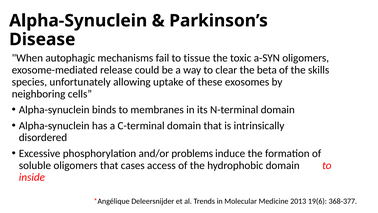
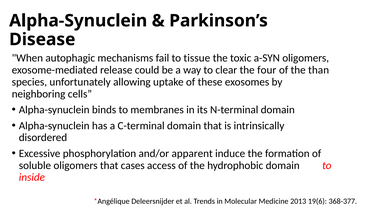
beta: beta -> four (267, 70)
skills: skills -> than (319, 70)
problems: problems -> apparent (192, 153)
